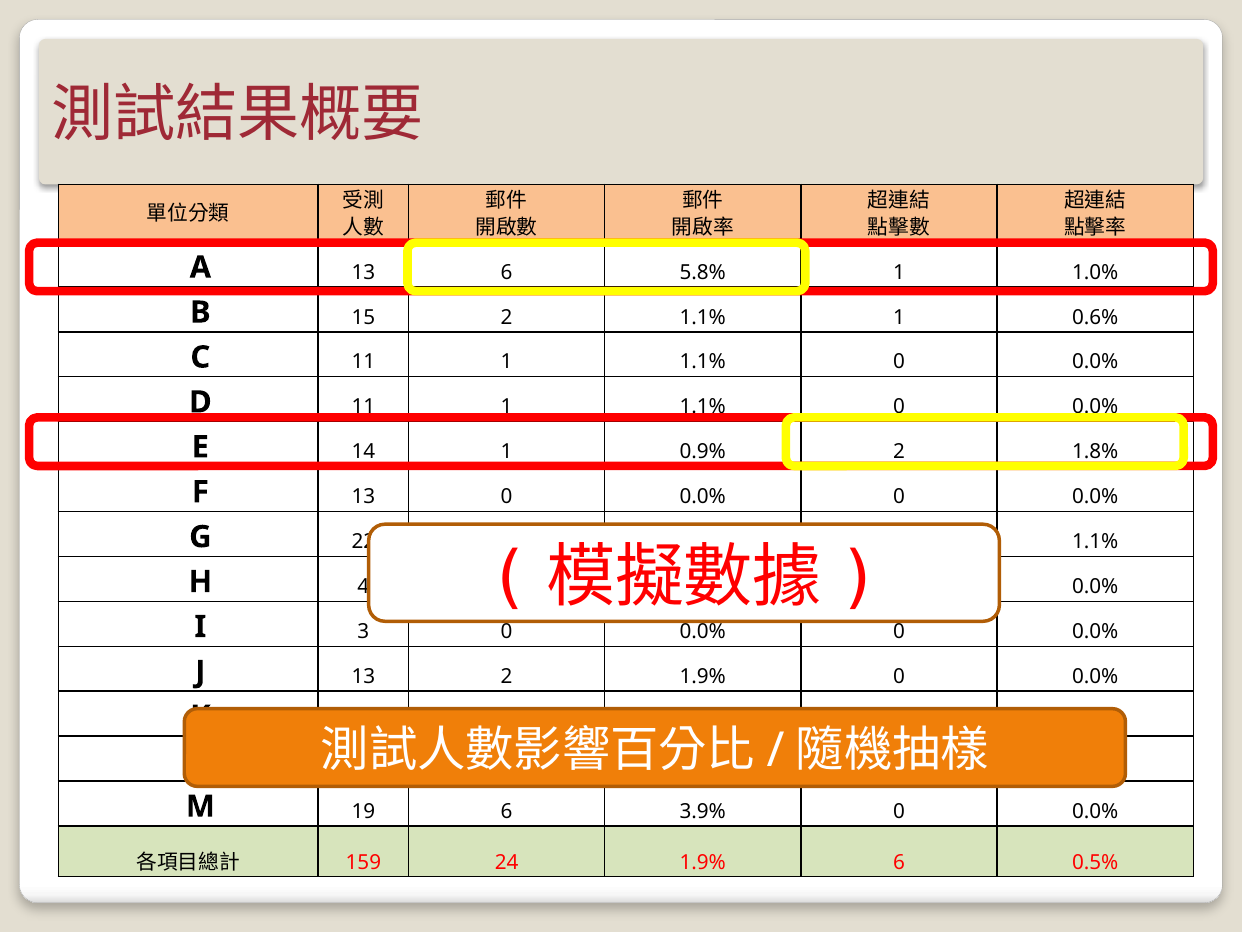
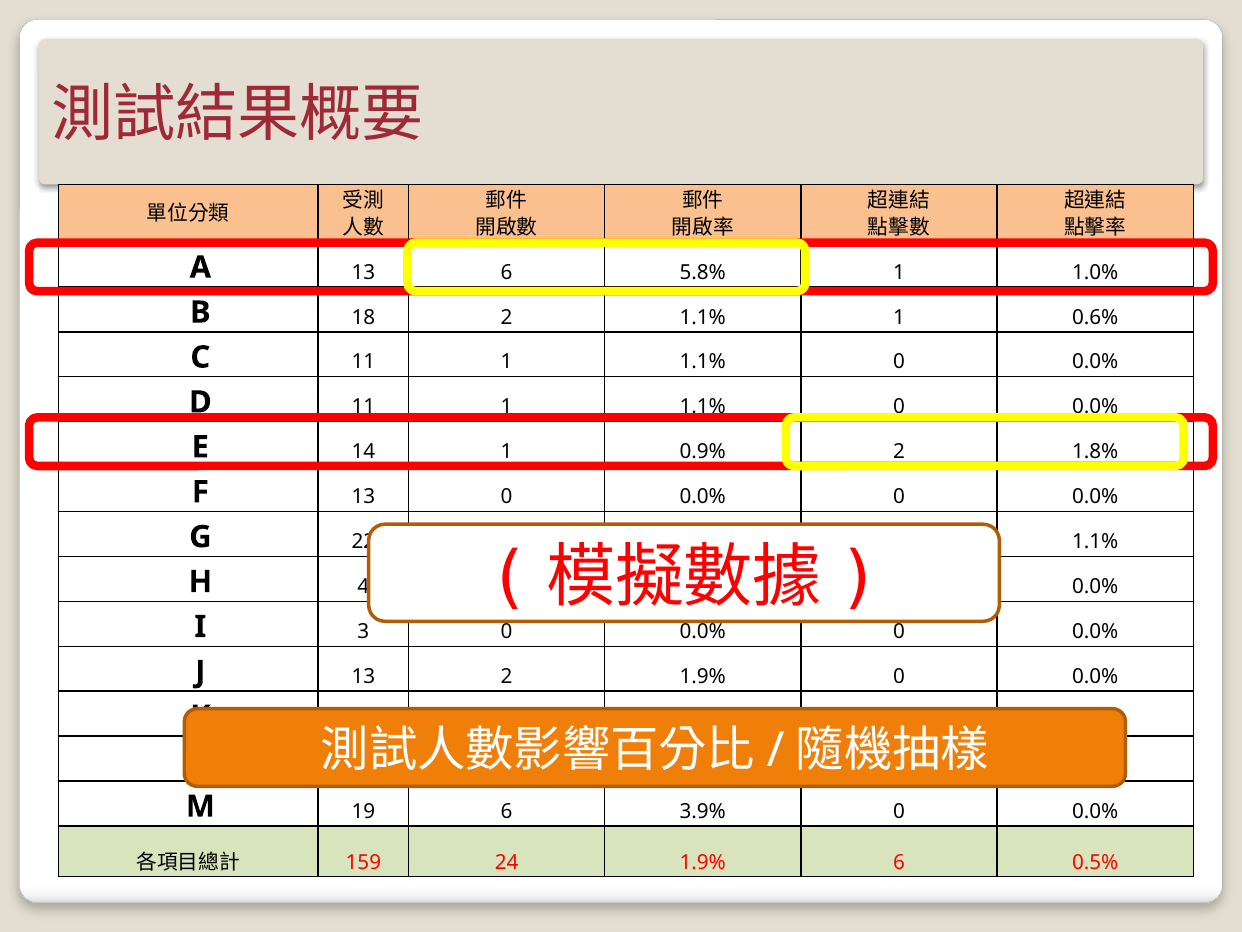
15: 15 -> 18 (363, 317)
